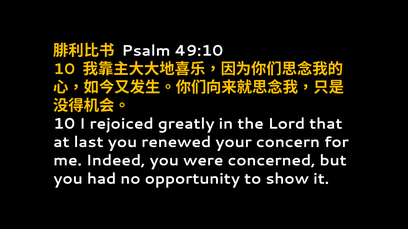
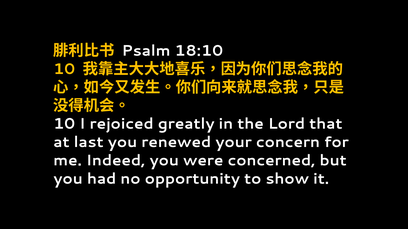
49:10: 49:10 -> 18:10 (199, 51)
